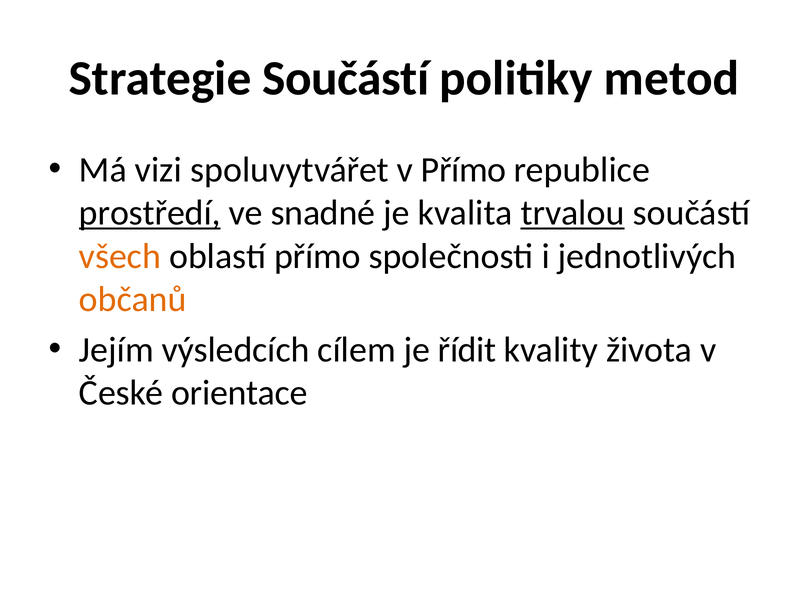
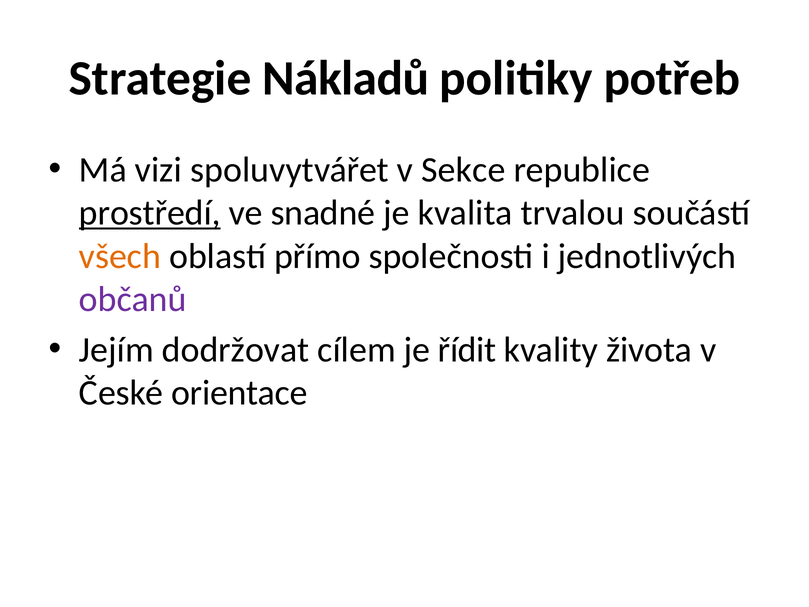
Strategie Součástí: Součástí -> Nákladů (346, 78)
metod: metod -> potřeb (672, 78)
v Přímo: Přímo -> Sekce (463, 170)
trvalou underline: present -> none (573, 213)
občanů colour: orange -> purple (133, 299)
výsledcích: výsledcích -> dodržovat (236, 350)
